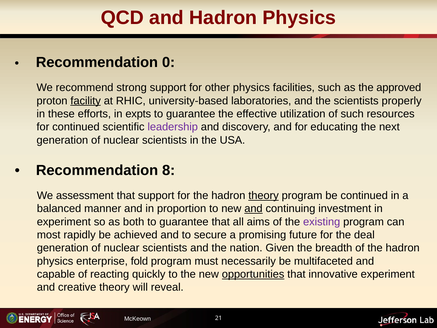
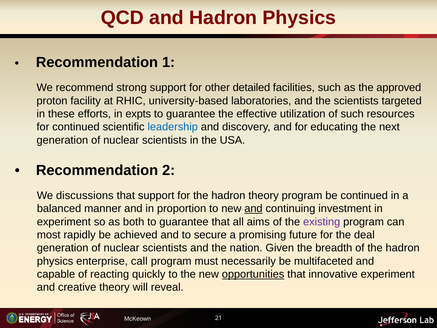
0: 0 -> 1 (168, 62)
other physics: physics -> detailed (251, 88)
facility underline: present -> none (86, 101)
properly: properly -> targeted (402, 101)
leadership colour: purple -> blue (173, 127)
8: 8 -> 2 (169, 170)
assessment: assessment -> discussions (85, 195)
theory underline: present -> none (264, 195)
fold: fold -> call (139, 261)
